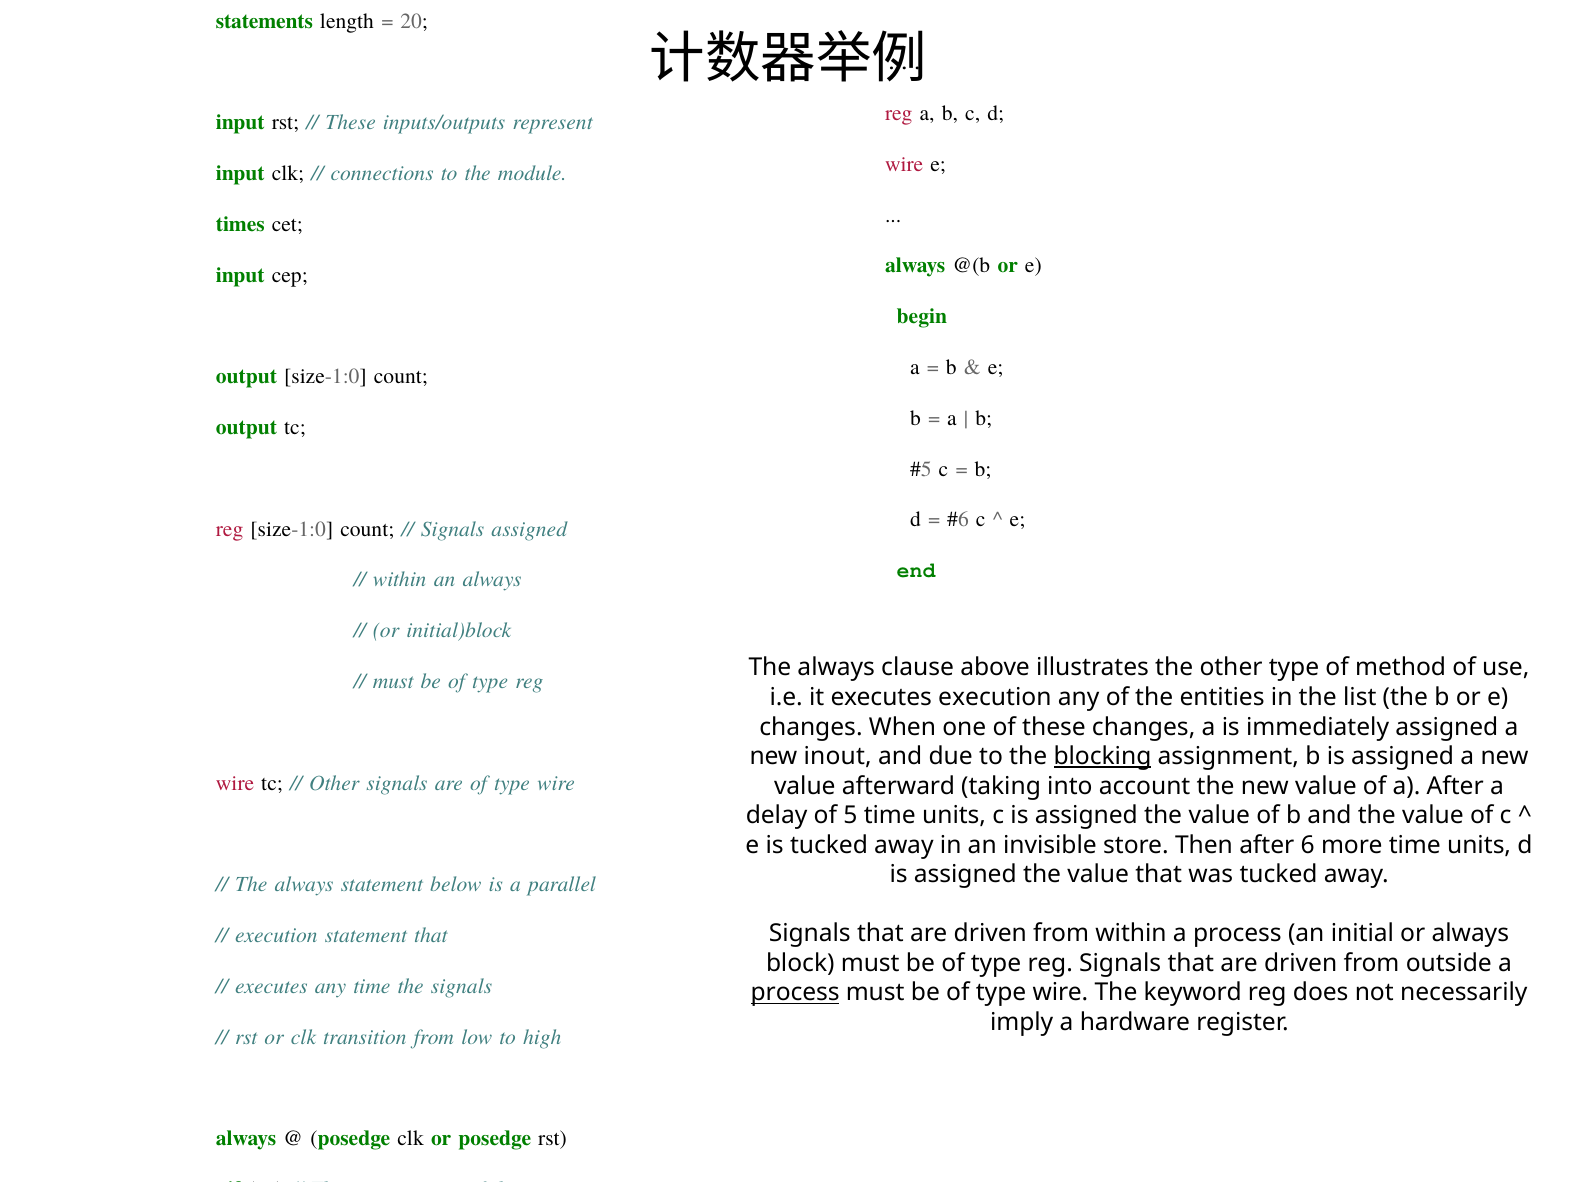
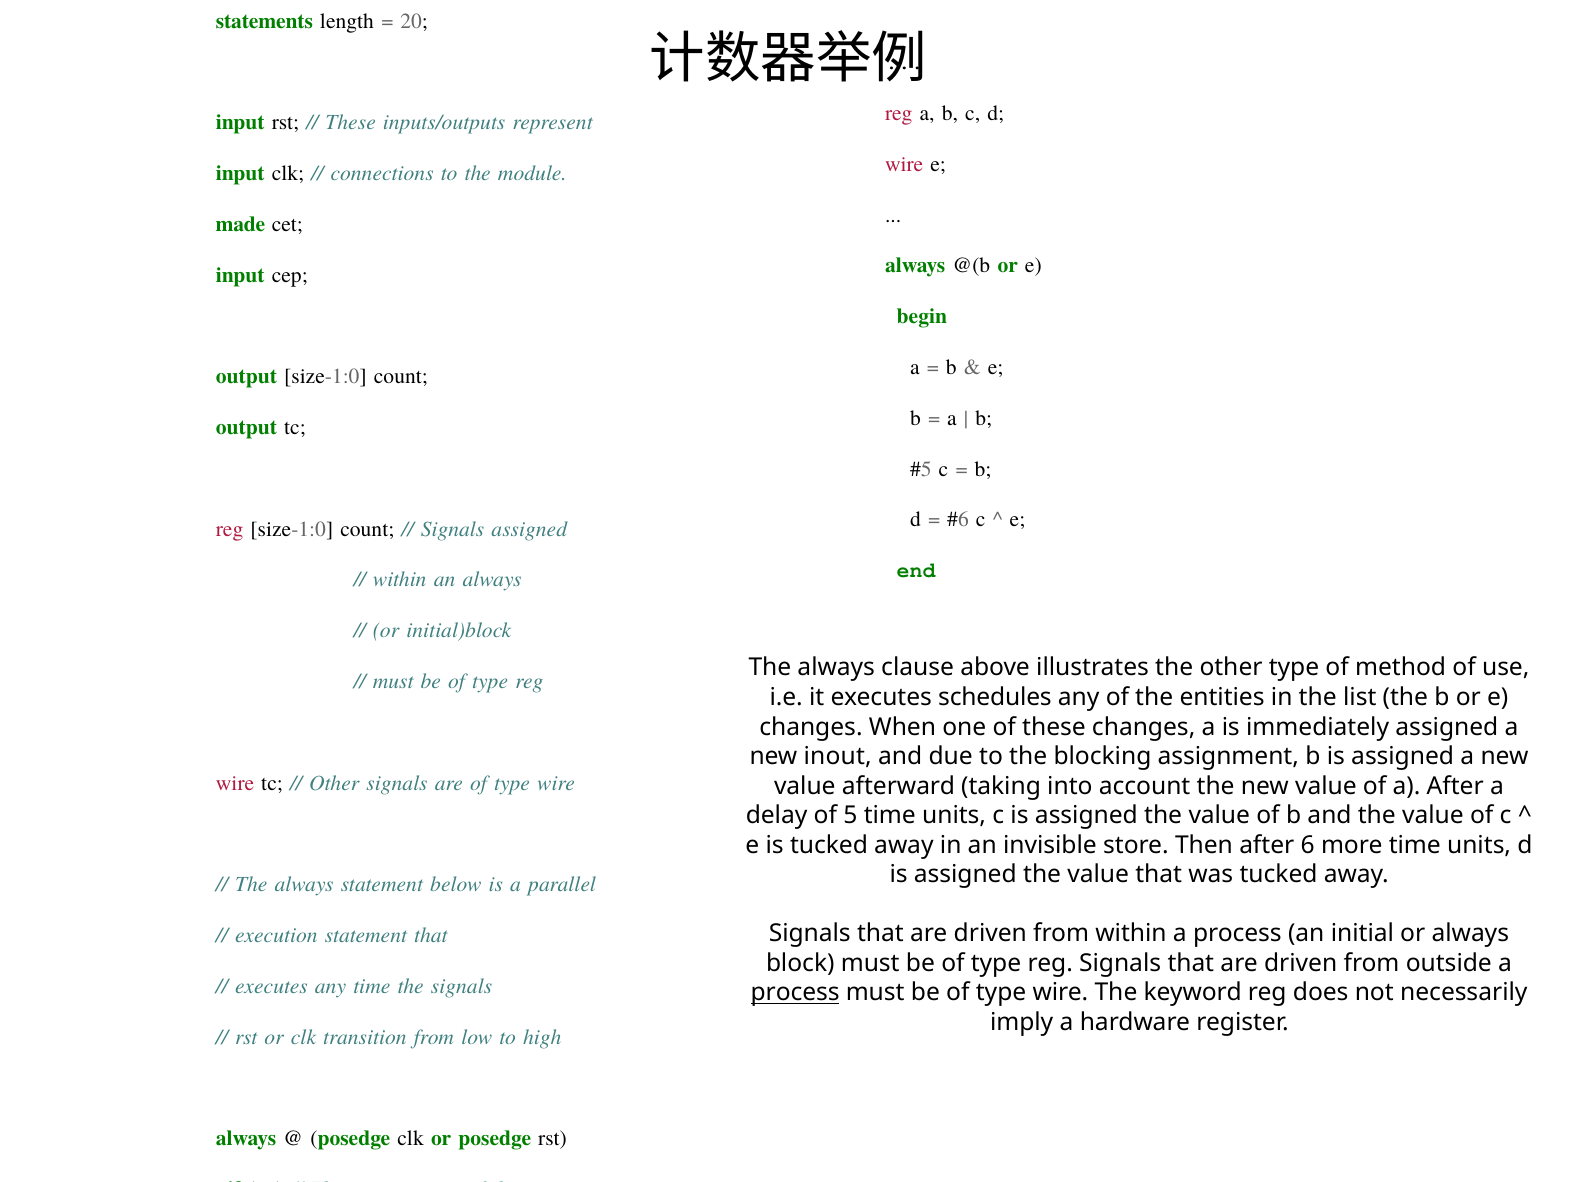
times: times -> made (240, 225)
executes execution: execution -> schedules (995, 698)
blocking underline: present -> none (1102, 757)
